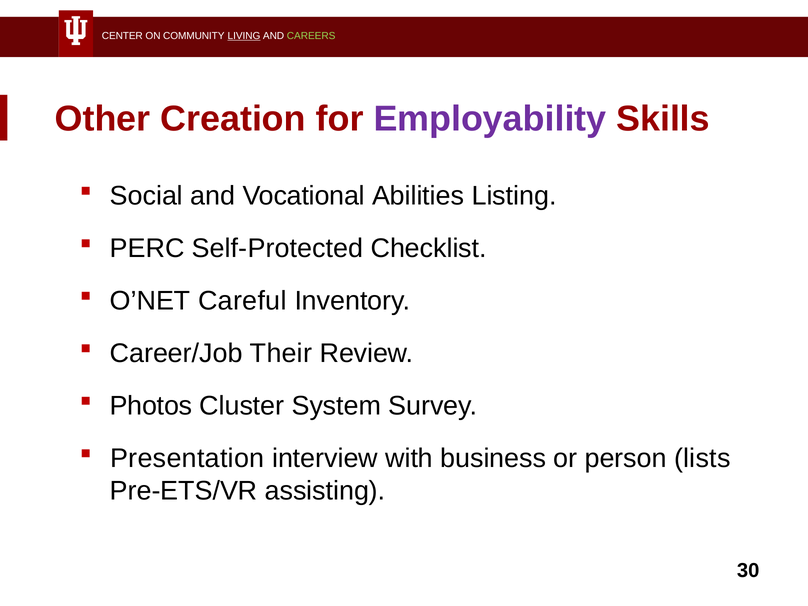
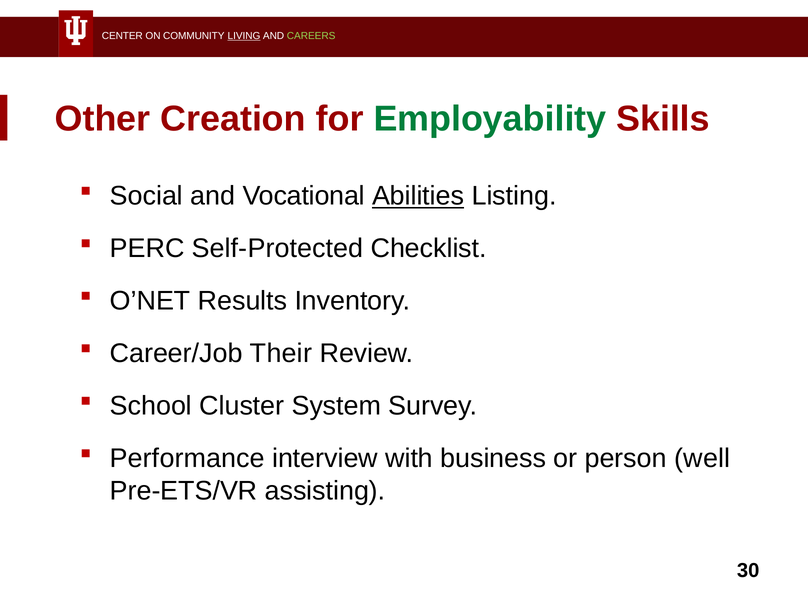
Employability colour: purple -> green (490, 119)
Abilities underline: none -> present (418, 196)
Careful: Careful -> Results (243, 301)
Photos: Photos -> School (151, 406)
Presentation: Presentation -> Performance (187, 459)
lists: lists -> well (702, 459)
